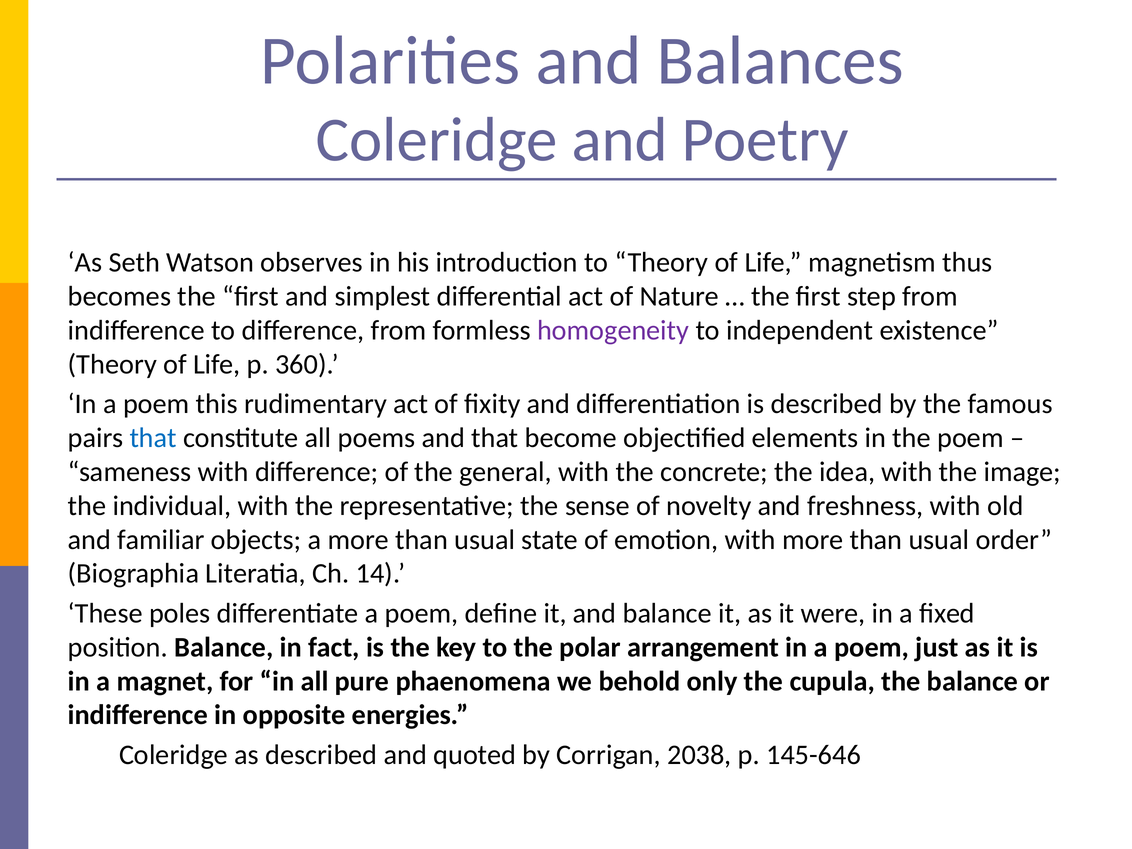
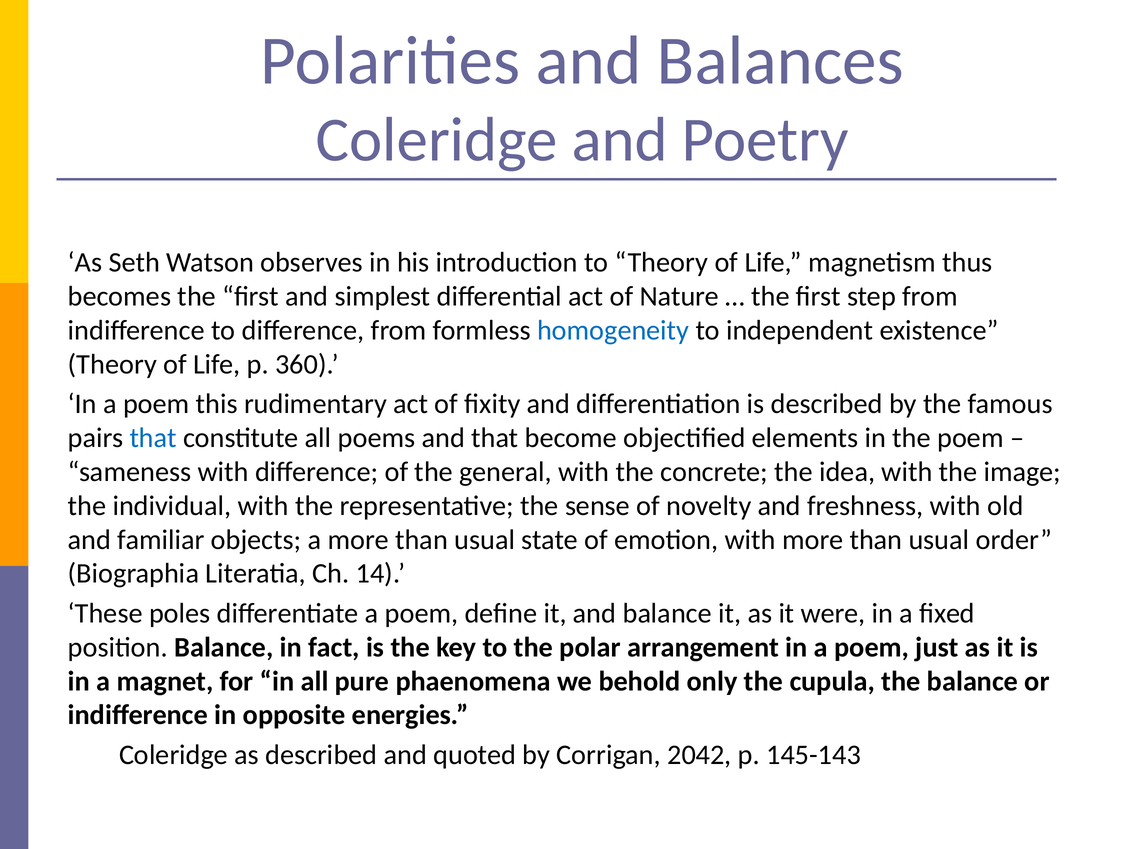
homogeneity colour: purple -> blue (613, 330)
2038: 2038 -> 2042 (699, 755)
145-646: 145-646 -> 145-143 (814, 755)
